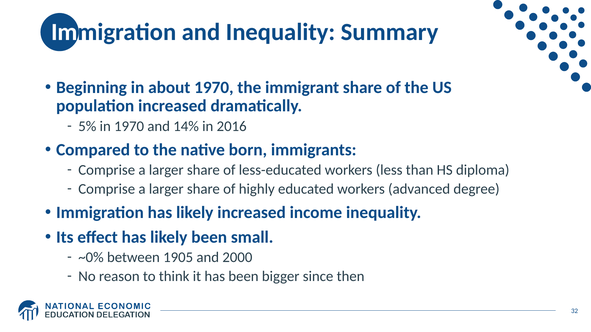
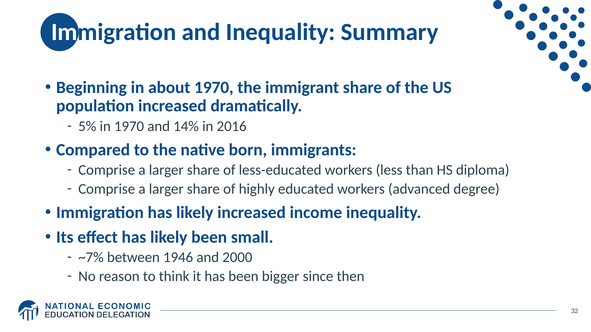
~0%: ~0% -> ~7% (91, 258)
1905: 1905 -> 1946 (178, 258)
